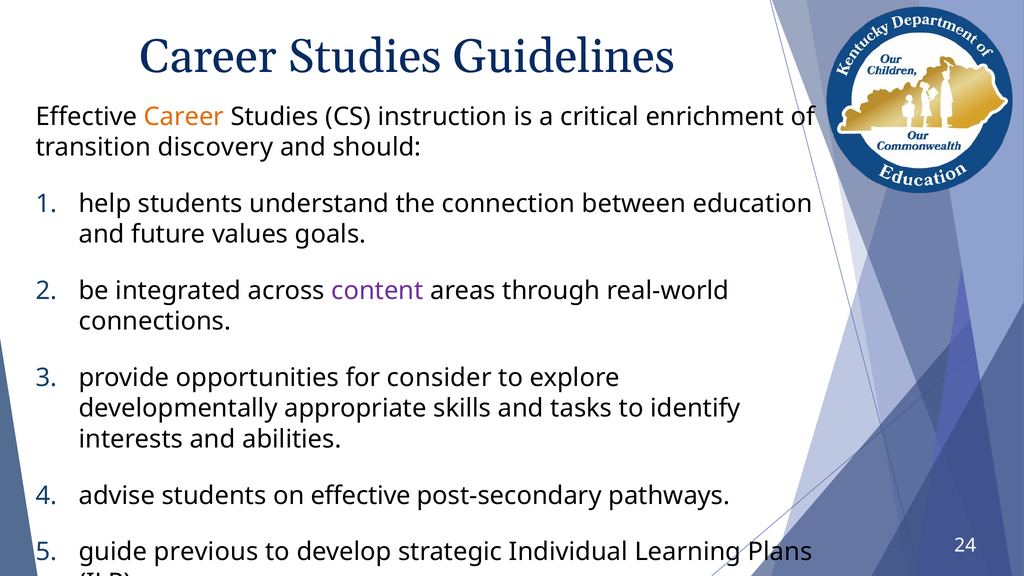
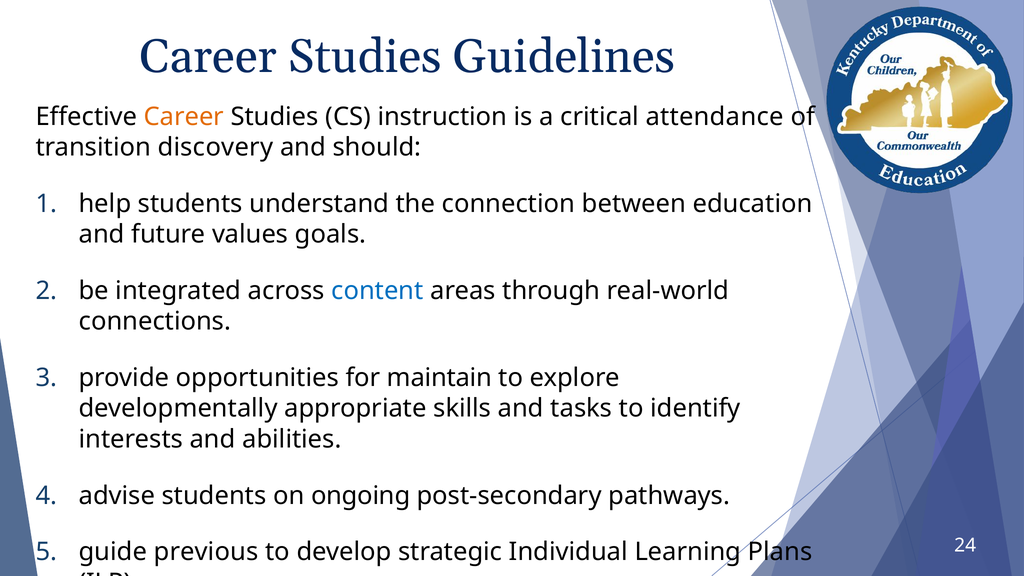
enrichment: enrichment -> attendance (715, 117)
content colour: purple -> blue (377, 291)
consider: consider -> maintain (440, 378)
on effective: effective -> ongoing (361, 496)
